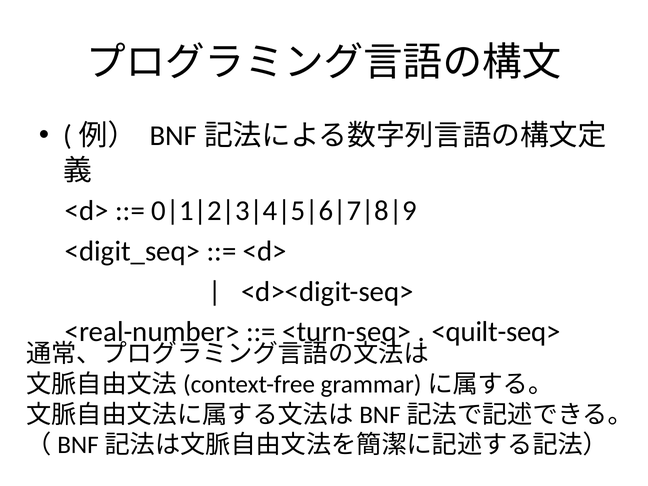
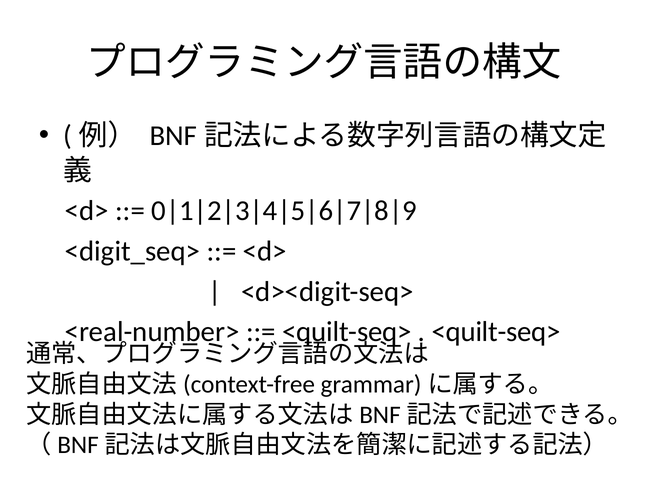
<turn-seq>: <turn-seq> -> <quilt-seq> (347, 332)
